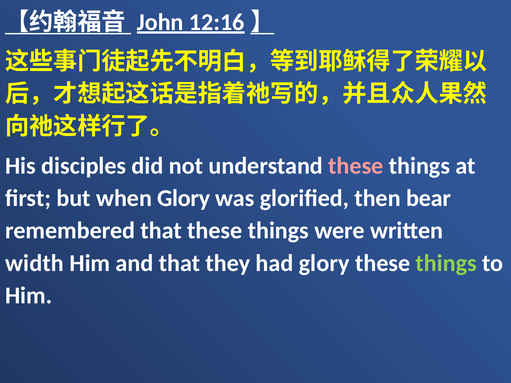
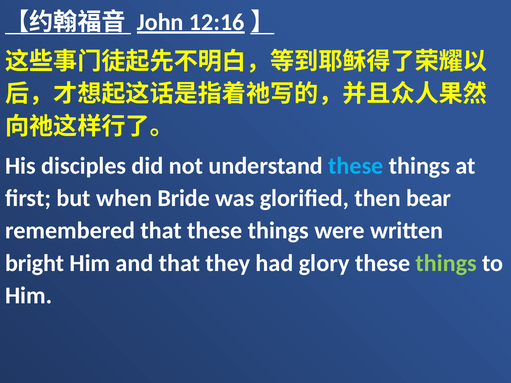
these colour: pink -> light blue (356, 166)
when Glory: Glory -> Bride (184, 198)
width: width -> bright (35, 263)
